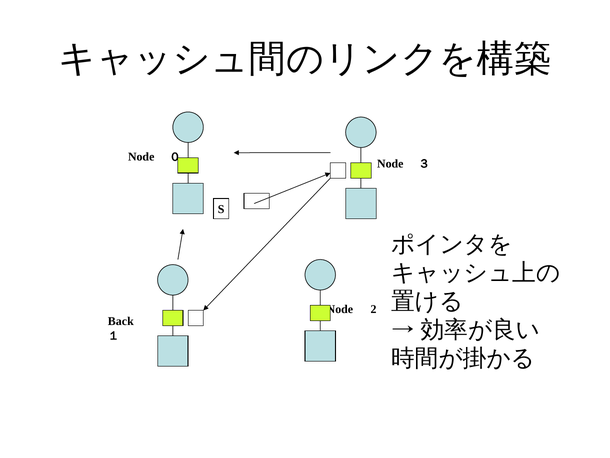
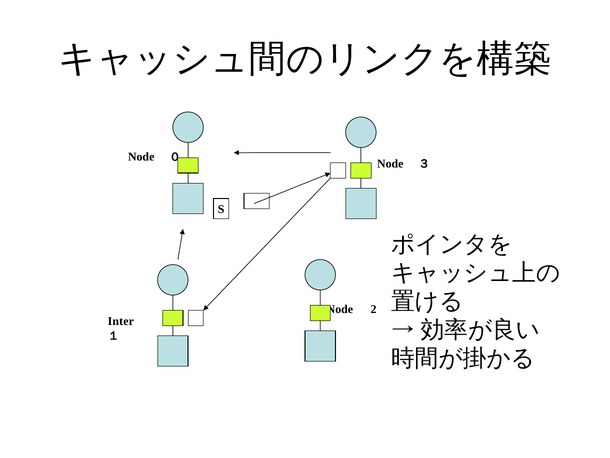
Back: Back -> Inter (121, 321)
